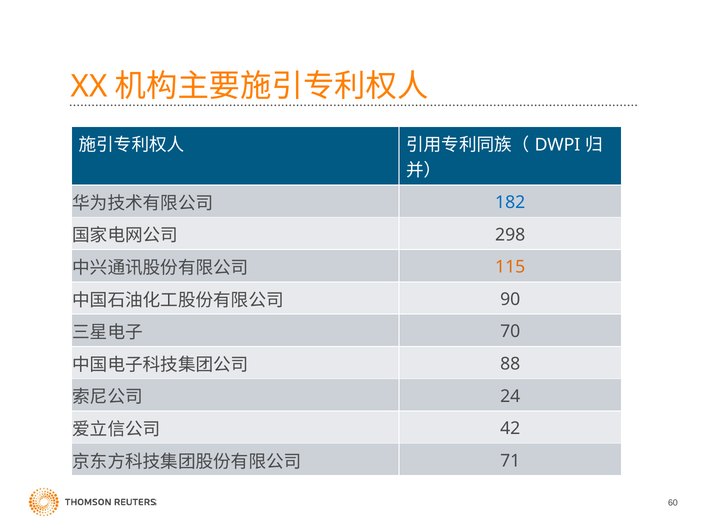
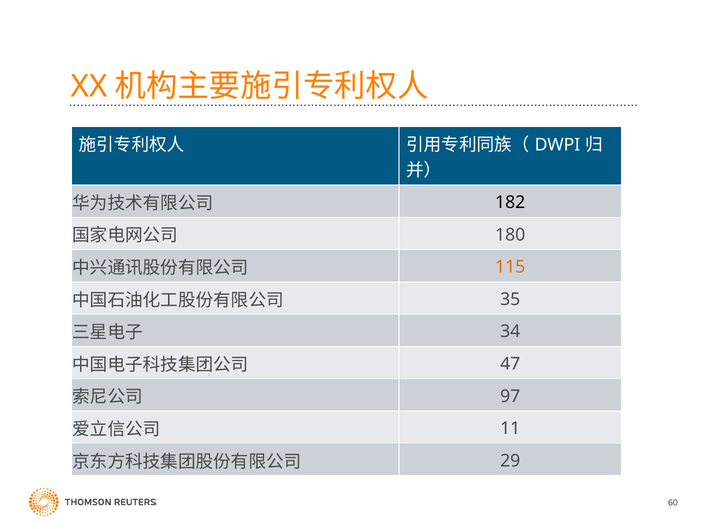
182 colour: blue -> black (510, 202)
298: 298 -> 180 (510, 235)
90: 90 -> 35 (510, 299)
70: 70 -> 34 (510, 331)
88: 88 -> 47 (510, 364)
24: 24 -> 97 (510, 396)
42: 42 -> 11 (510, 428)
71: 71 -> 29 (510, 461)
